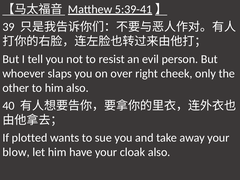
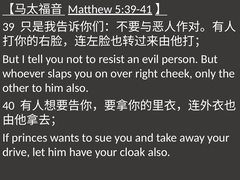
plotted: plotted -> princes (30, 138)
blow: blow -> drive (16, 152)
